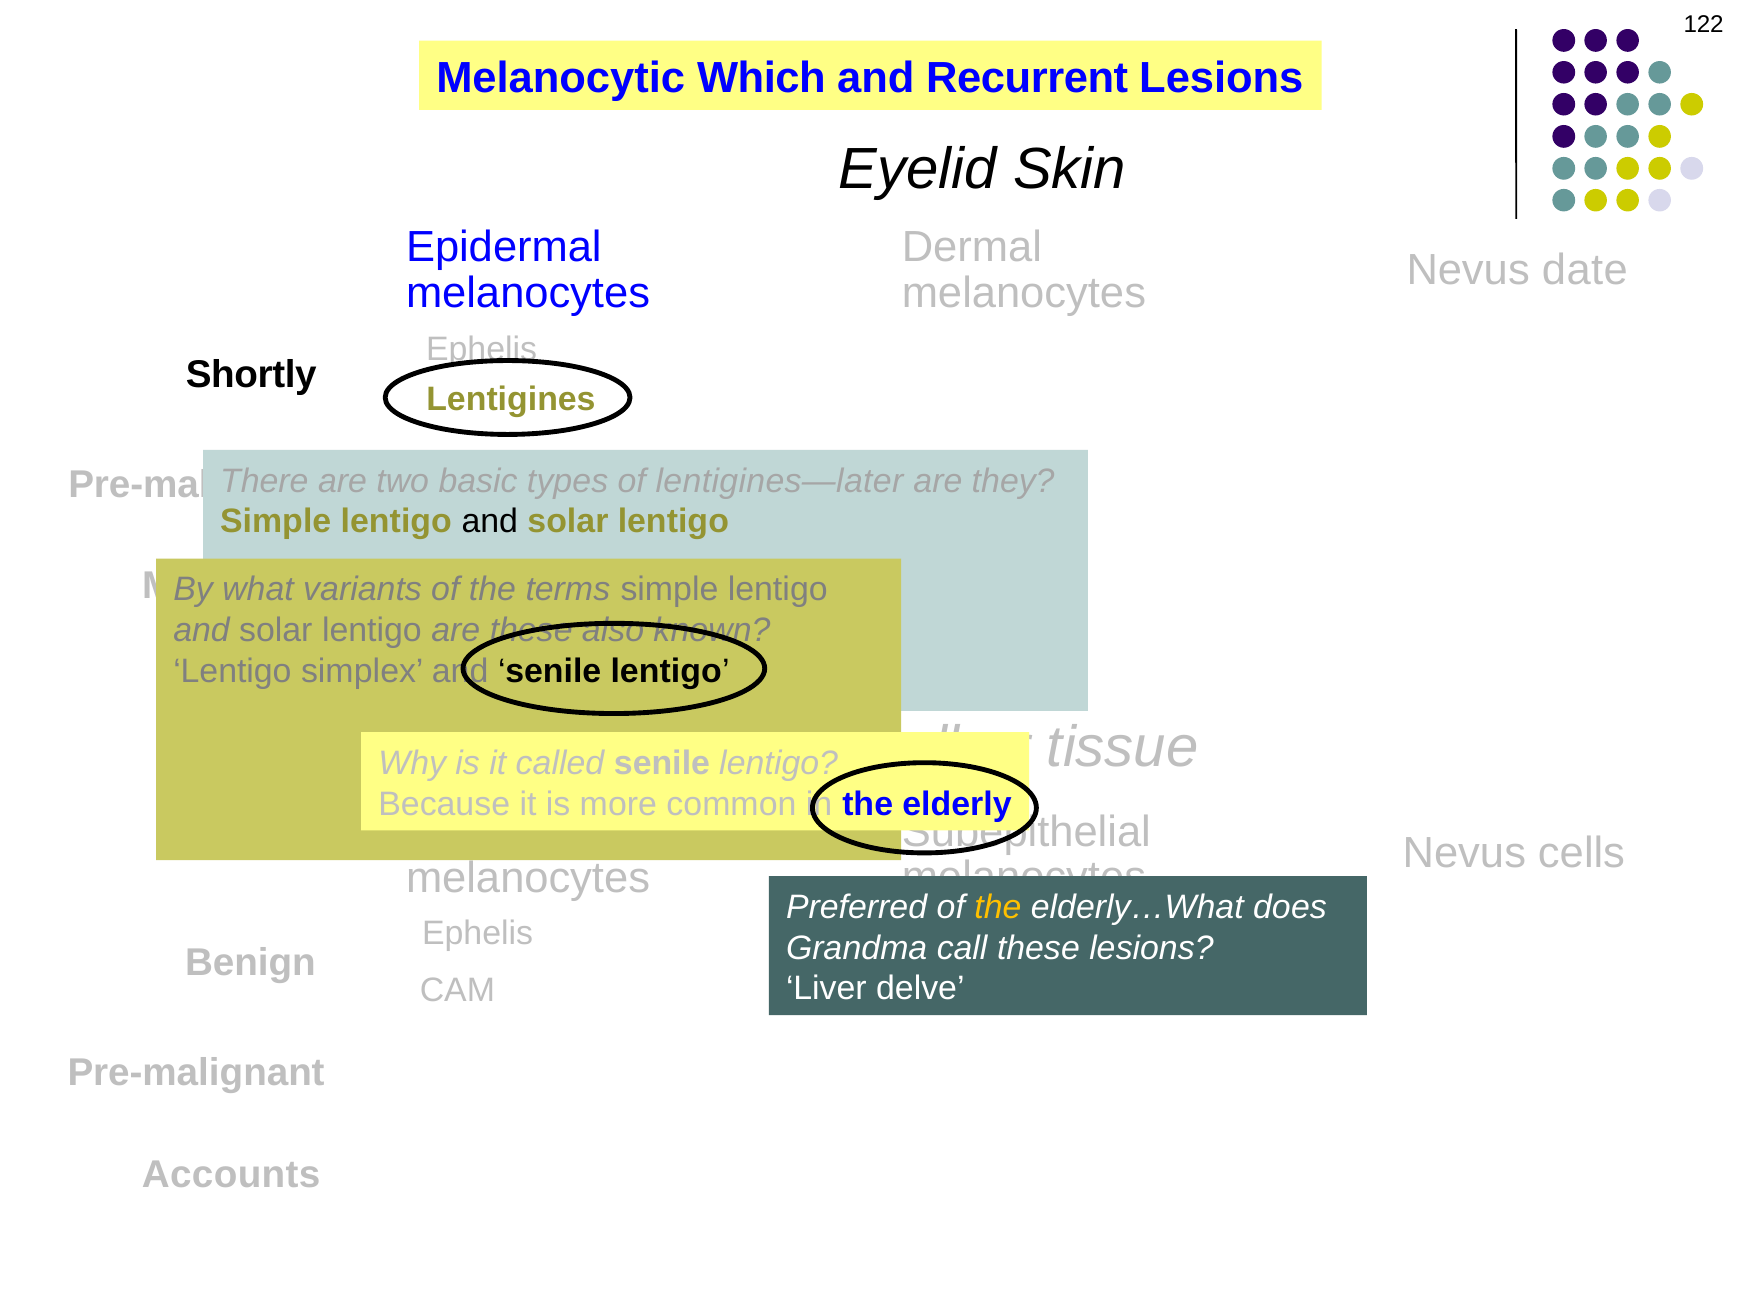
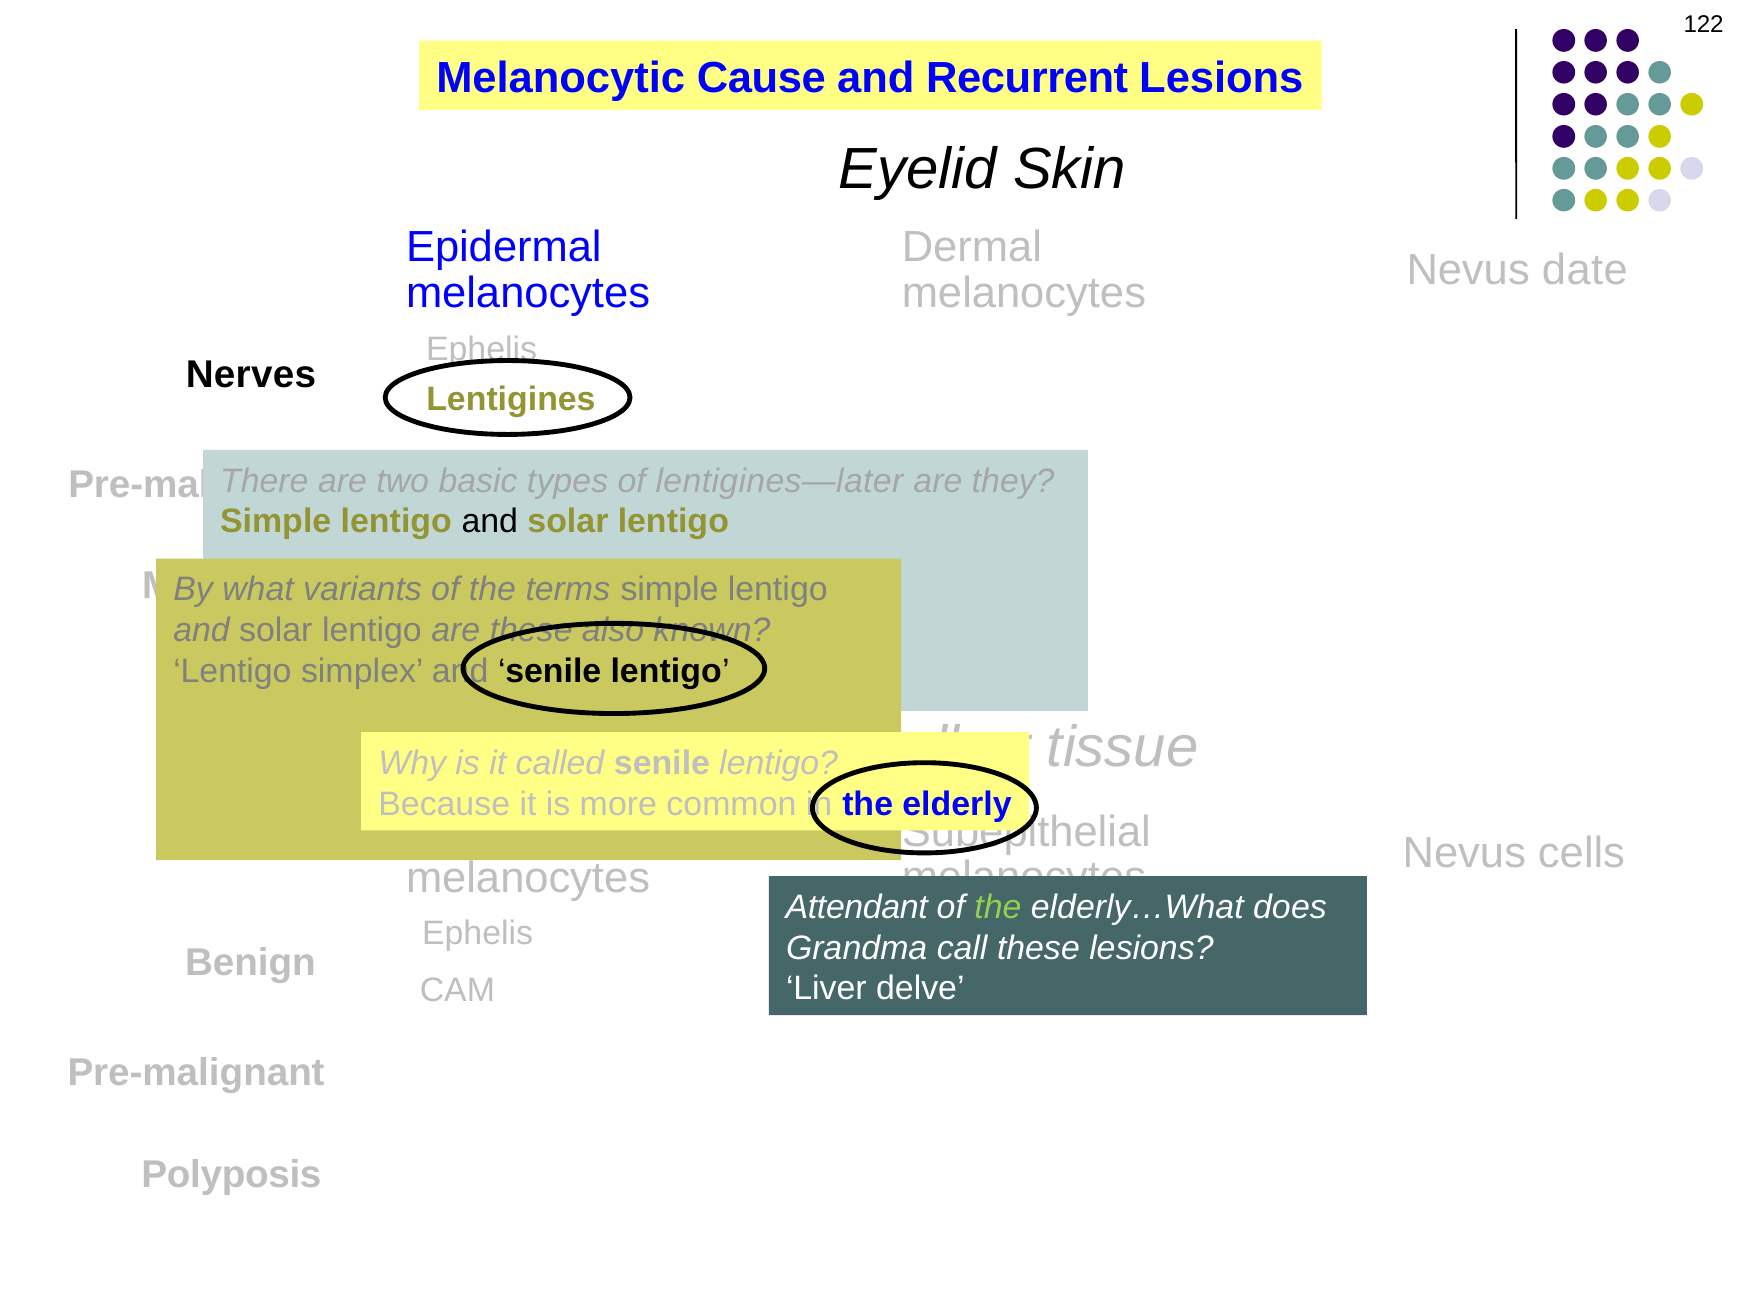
Which: Which -> Cause (761, 78)
Shortly: Shortly -> Nerves (251, 374)
Preferred: Preferred -> Attendant (857, 907)
the colour: yellow -> light green (998, 907)
Accounts: Accounts -> Polyposis (231, 1174)
